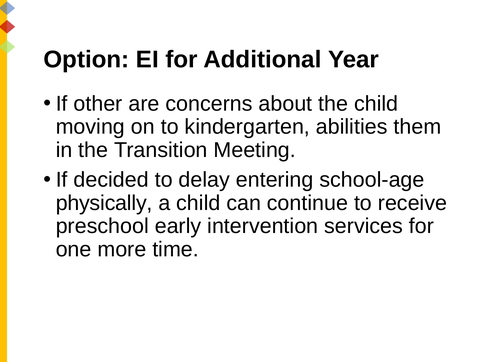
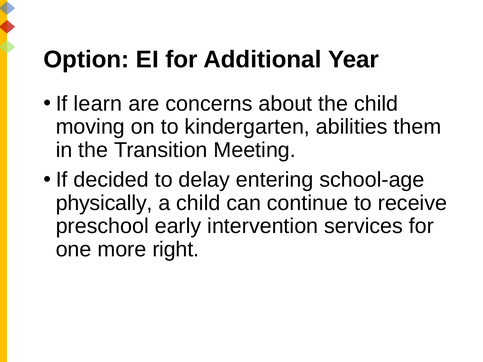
other: other -> learn (98, 104)
time: time -> right (176, 250)
